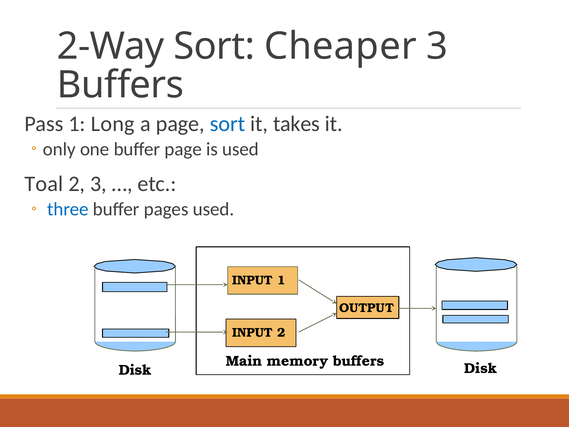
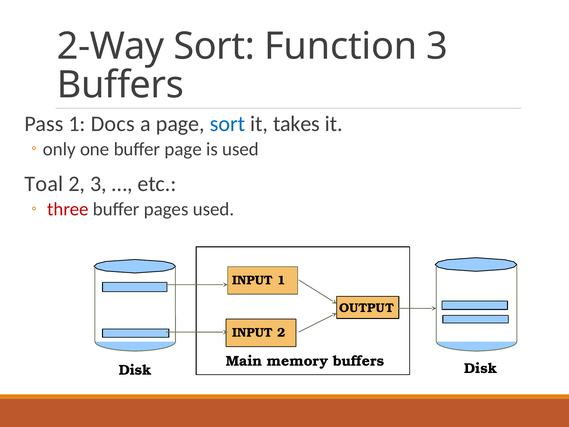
Cheaper: Cheaper -> Function (341, 46)
Long: Long -> Docs (113, 124)
three colour: blue -> red (68, 209)
